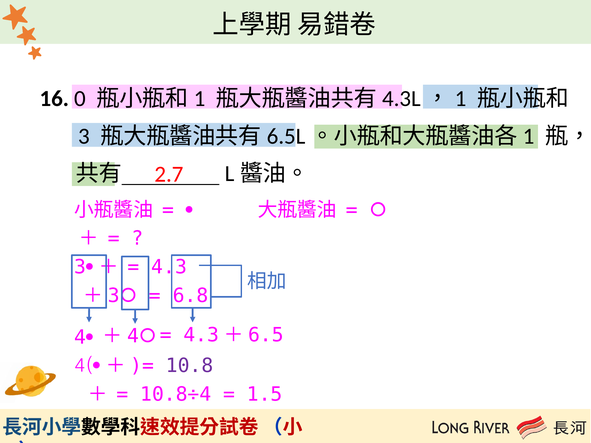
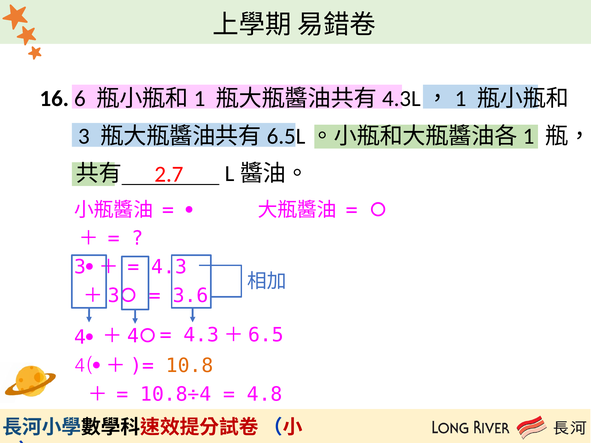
16 0: 0 -> 6 (80, 99)
6.8: 6.8 -> 3.6 (190, 296)
10.8 colour: purple -> orange (190, 366)
1.5: 1.5 -> 4.8 (265, 395)
